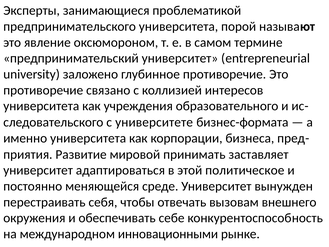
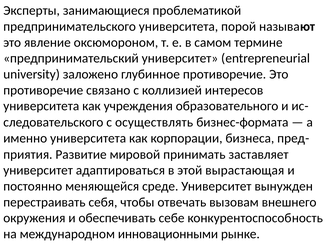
университете: университете -> осуществлять (154, 122)
политическое: политическое -> вырастающая (245, 170)
